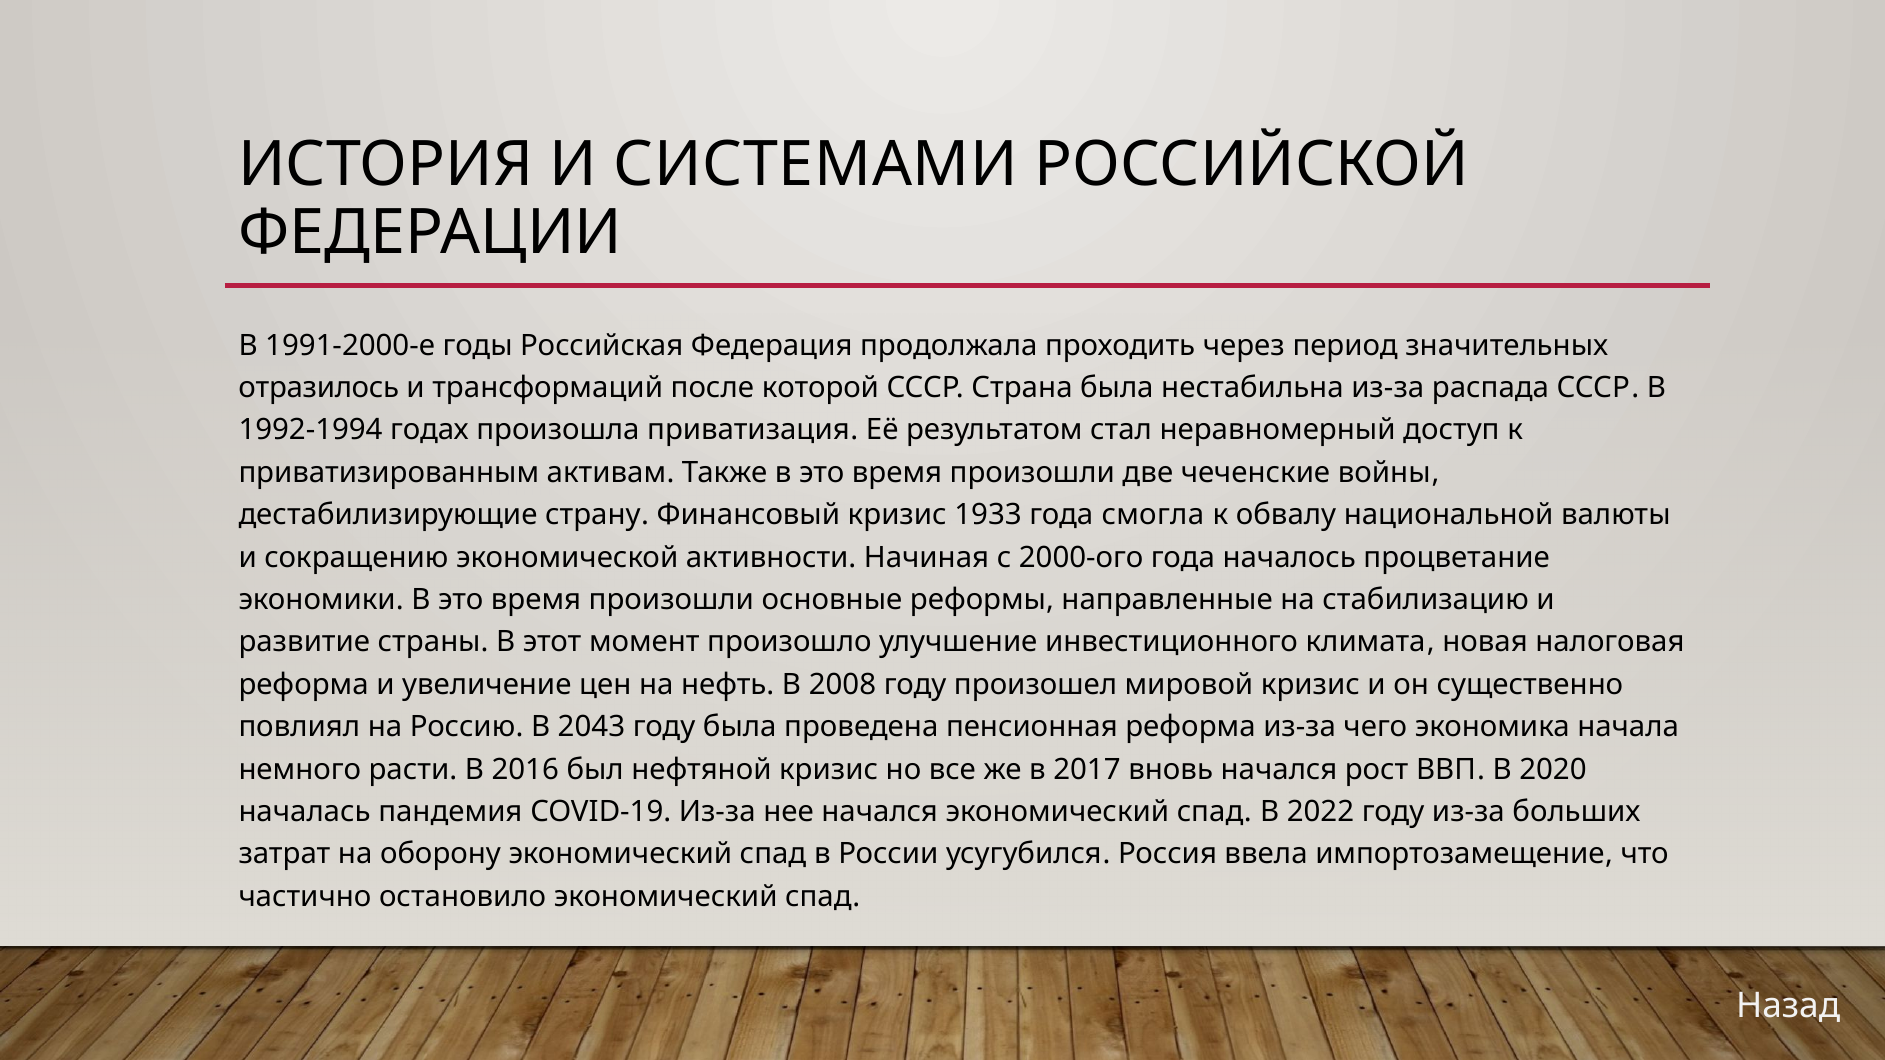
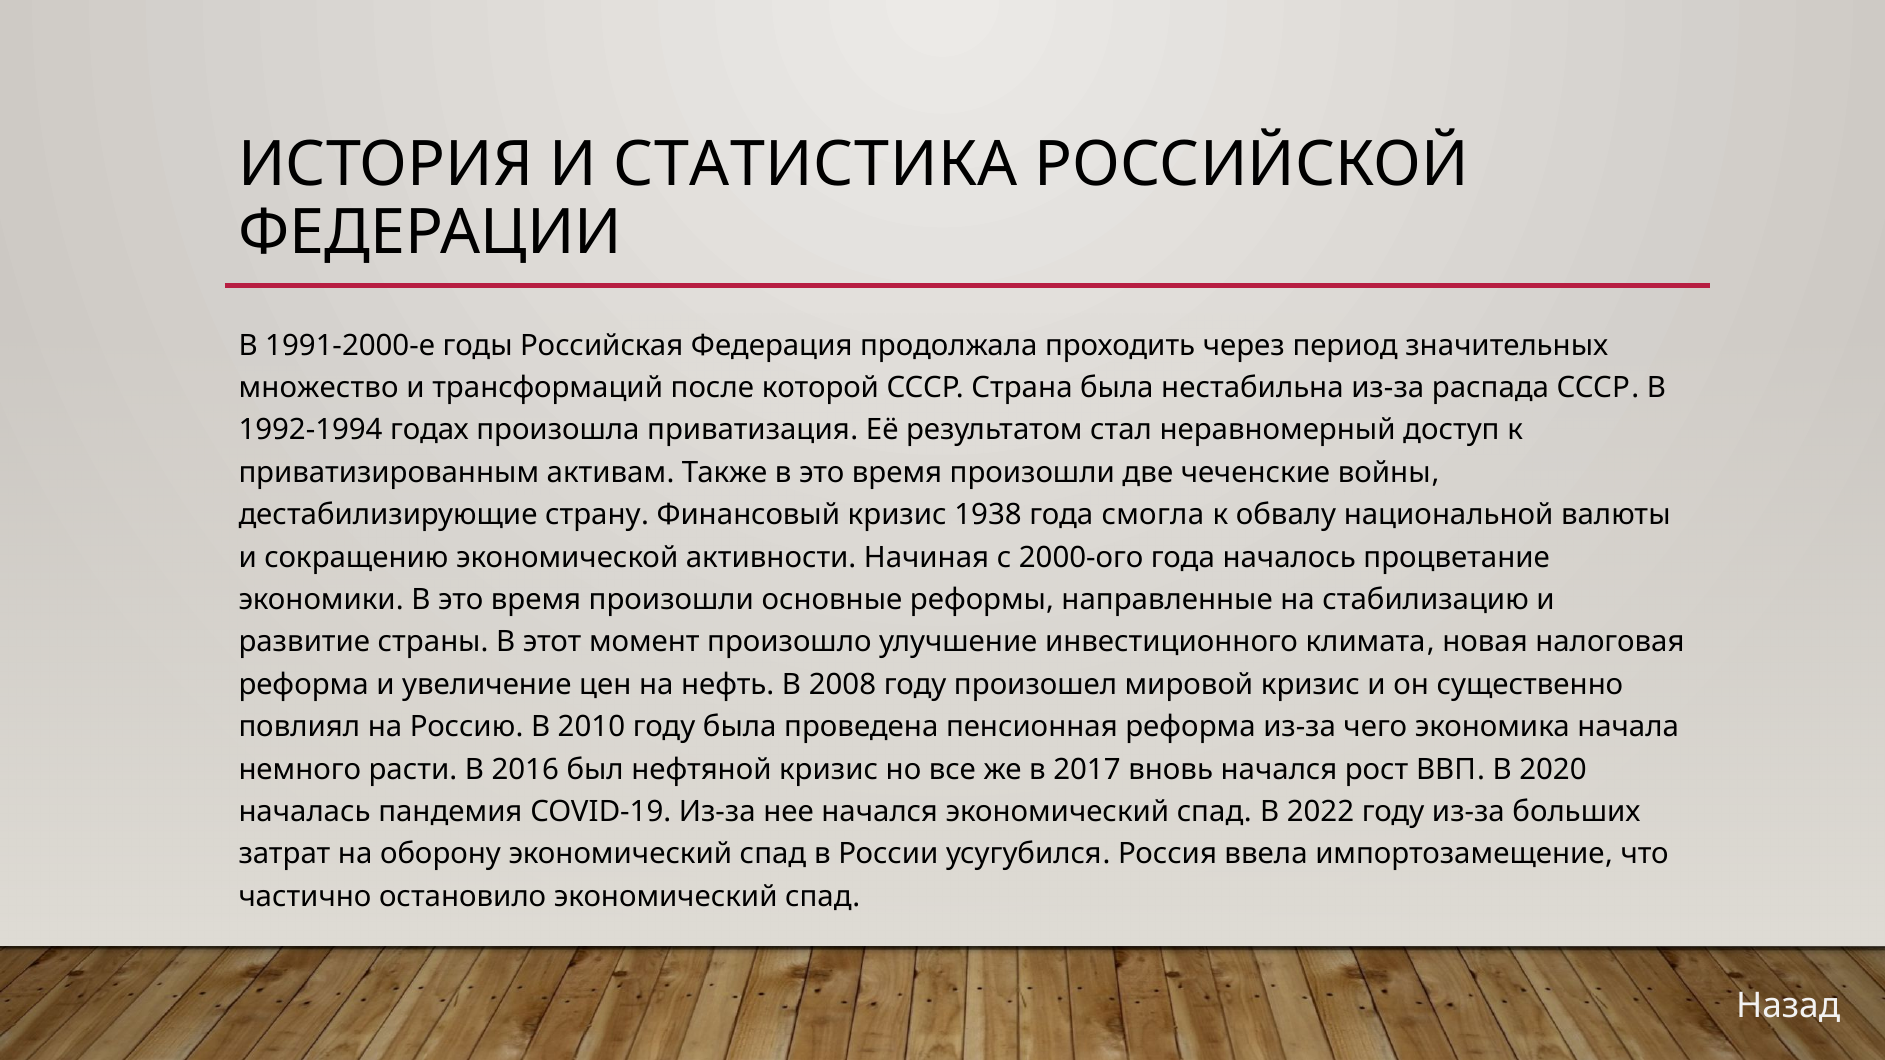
СИСТЕМАМИ: СИСТЕМАМИ -> СТАТИСТИКА (816, 165)
отразилось: отразилось -> множество (319, 388)
1933: 1933 -> 1938 (988, 515)
2043: 2043 -> 2010 (591, 727)
